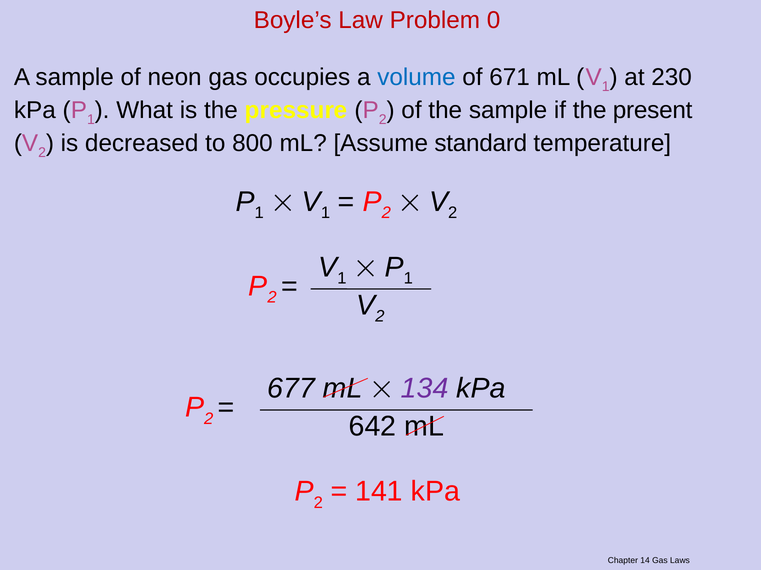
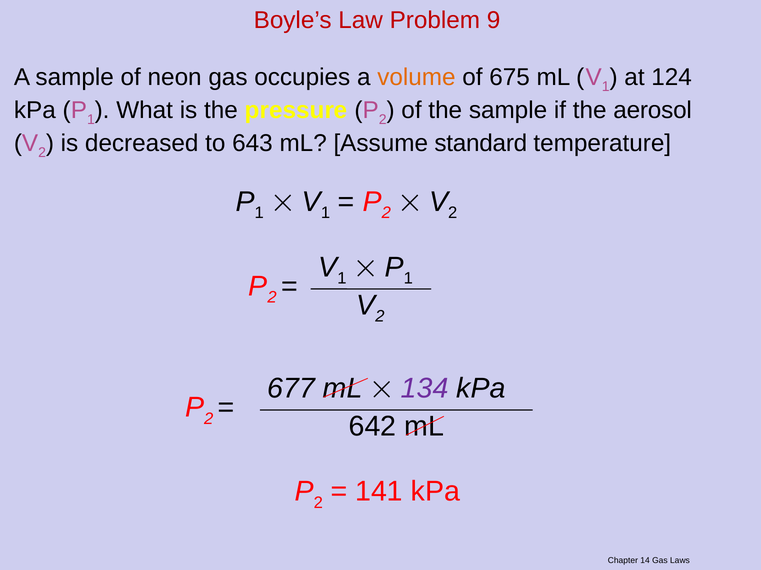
0: 0 -> 9 (494, 20)
volume colour: blue -> orange (416, 77)
671: 671 -> 675 (510, 77)
230: 230 -> 124 (672, 77)
present: present -> aerosol (653, 110)
800: 800 -> 643 (252, 143)
